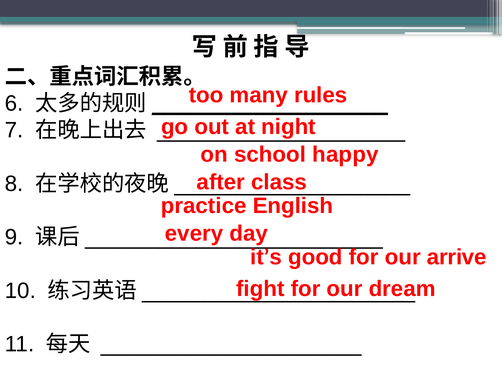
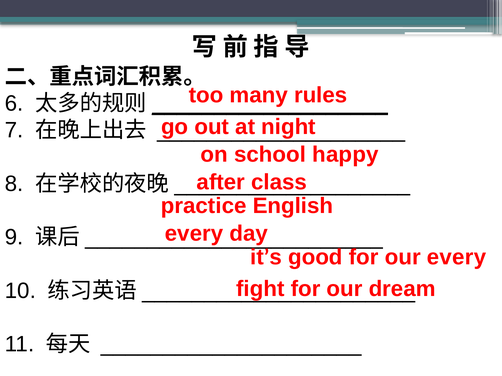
our arrive: arrive -> every (457, 257)
